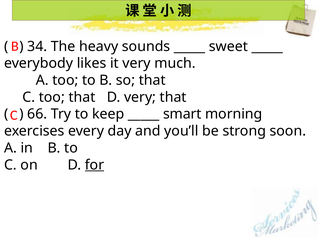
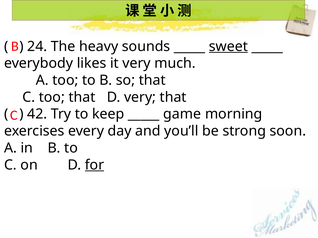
34: 34 -> 24 (37, 46)
sweet underline: none -> present (228, 46)
66: 66 -> 42 (37, 114)
smart: smart -> game (182, 114)
